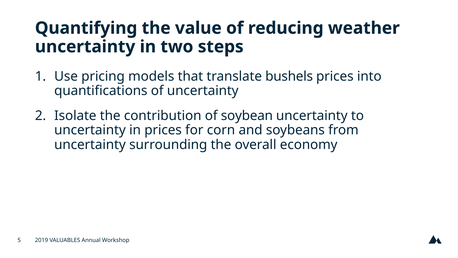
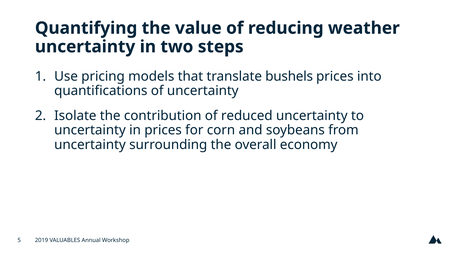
soybean: soybean -> reduced (247, 116)
